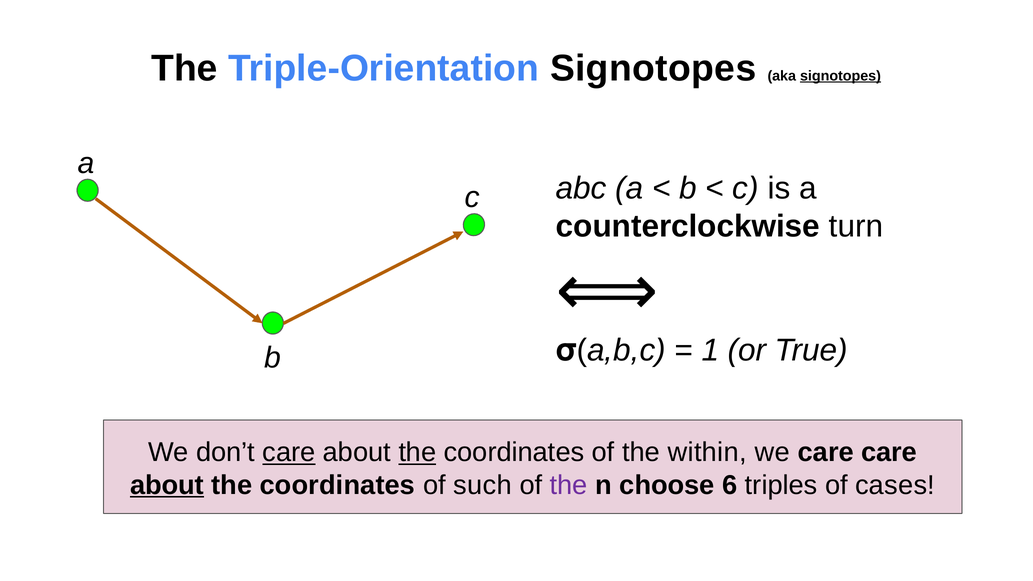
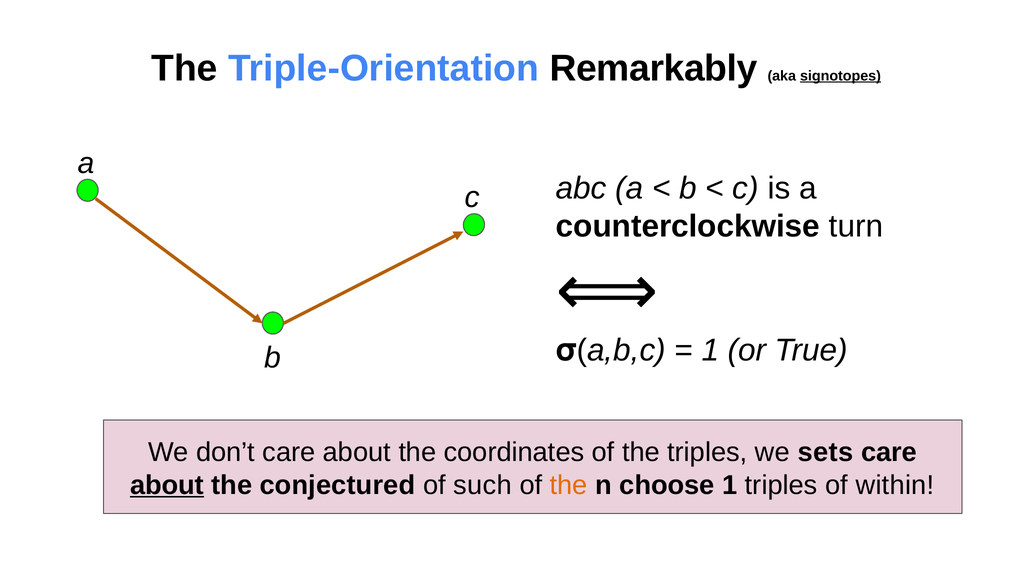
Triple-Orientation Signotopes: Signotopes -> Remarkably (654, 68)
care underline: present -> none (289, 452)
the underline: present -> none (417, 452)
the within: within -> triples (707, 452)
we care: care -> sets (826, 452)
coordinates: coordinates -> conjectured (337, 485)
the colour: purple -> orange (569, 485)
choose 6: 6 -> 1 (730, 485)
cases: cases -> within (895, 485)
